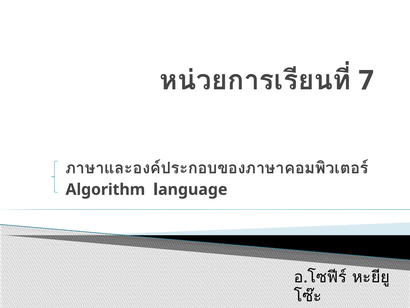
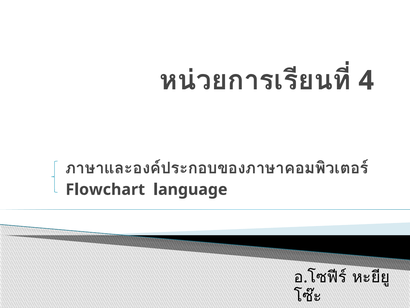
7: 7 -> 4 (366, 80)
Algorithm: Algorithm -> Flowchart (105, 189)
